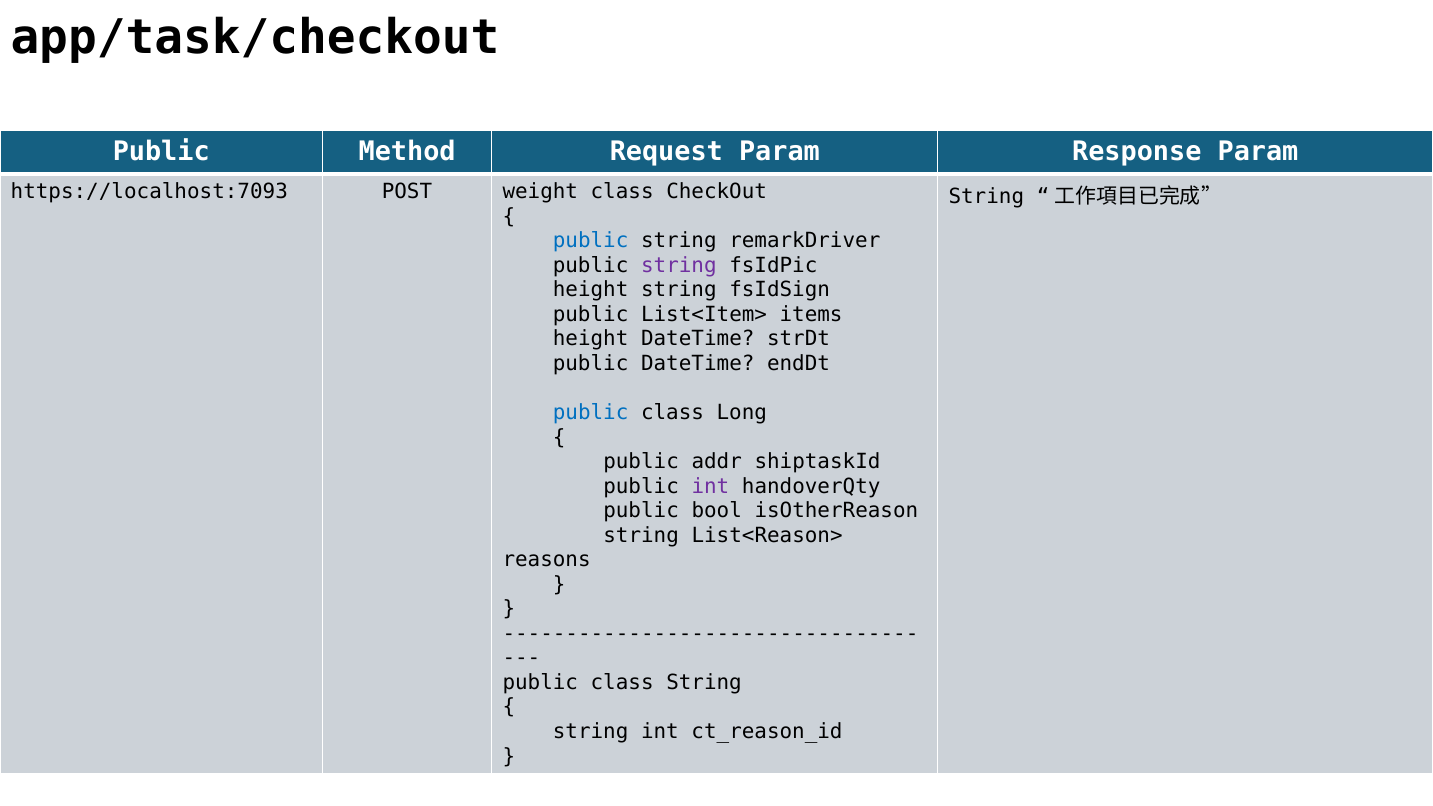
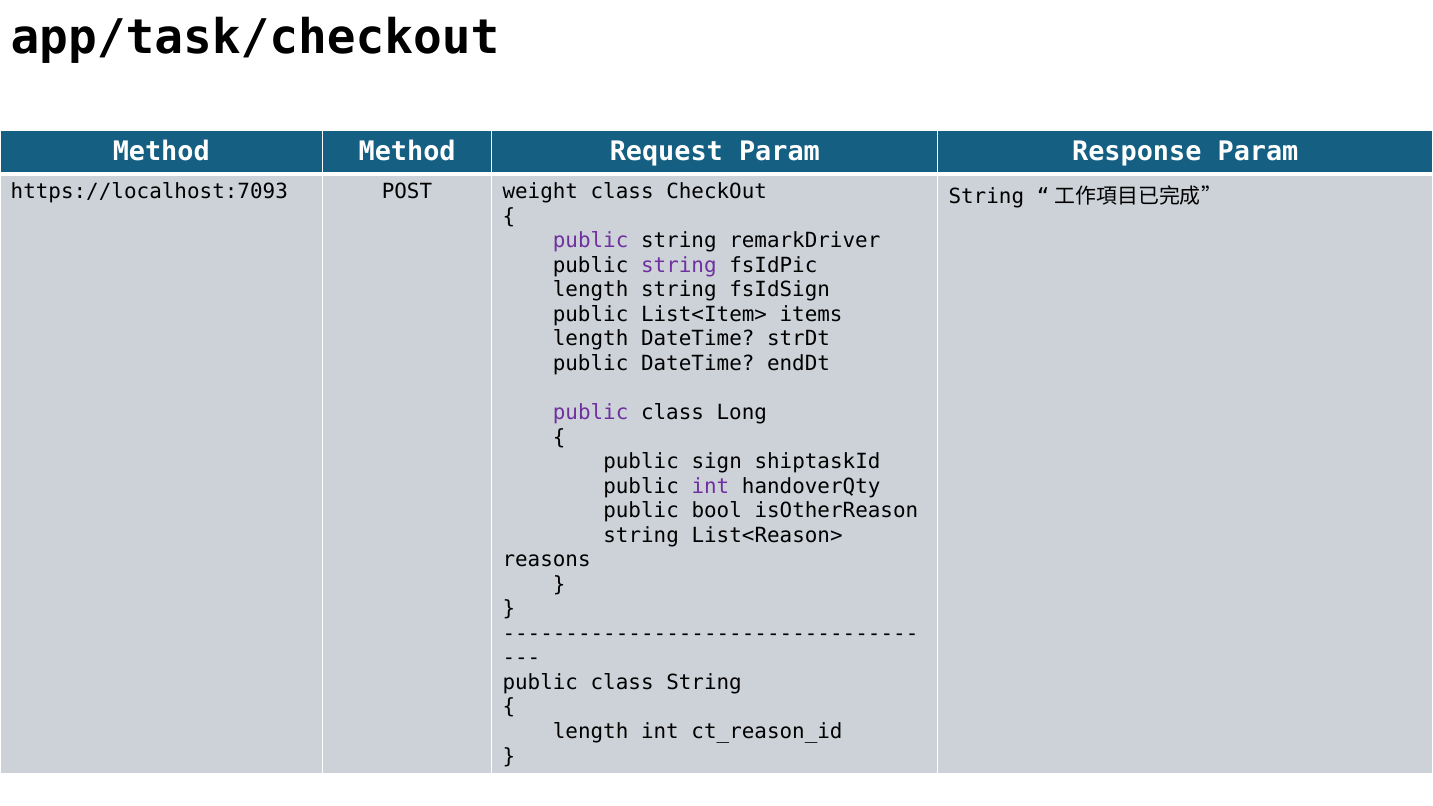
Public: Public -> Method (161, 152)
public colour: blue -> purple (591, 241)
height: height -> length (591, 290)
height: height -> length (591, 339)
public colour: blue -> purple (591, 413)
addr: addr -> sign (717, 462)
string: string -> length (591, 732)
